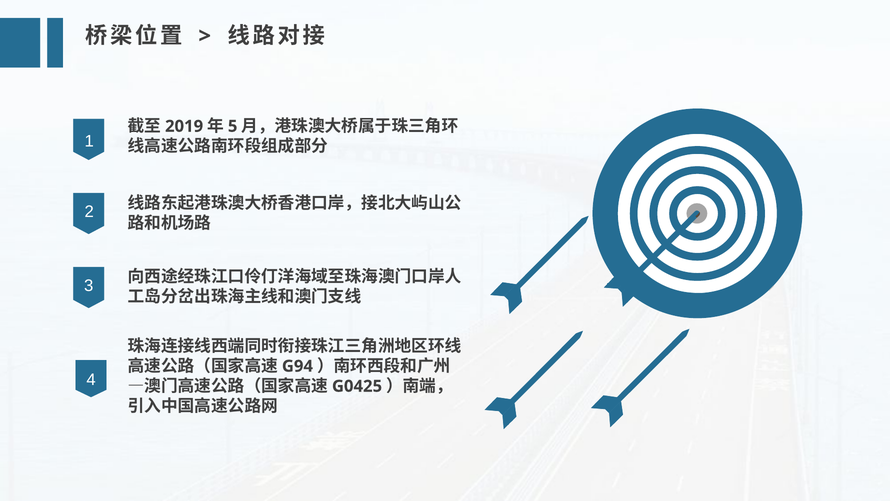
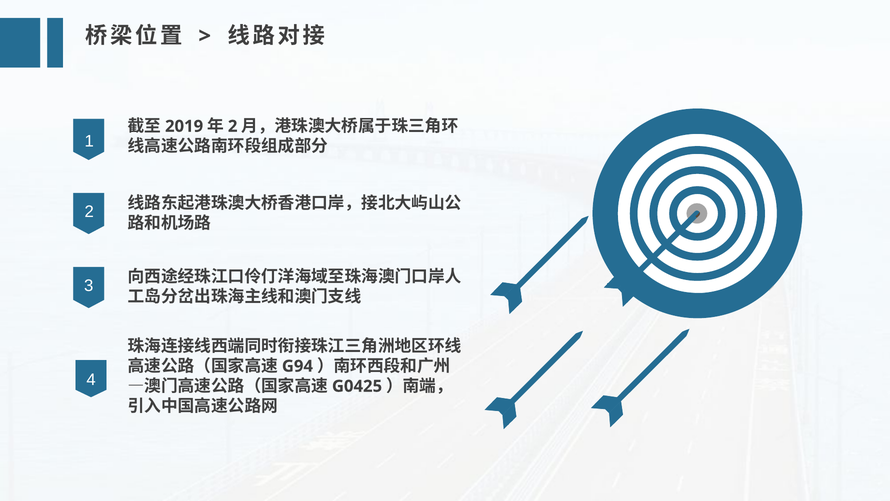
5: 5 -> 2 (233, 126)
